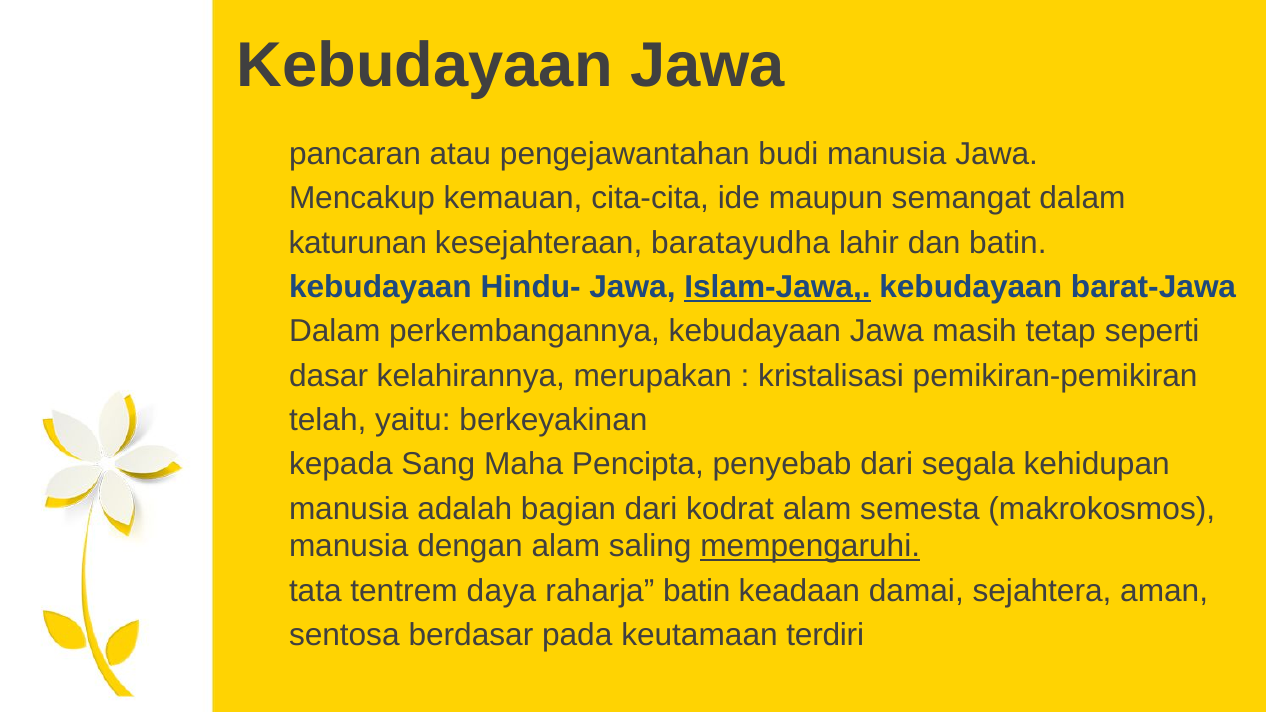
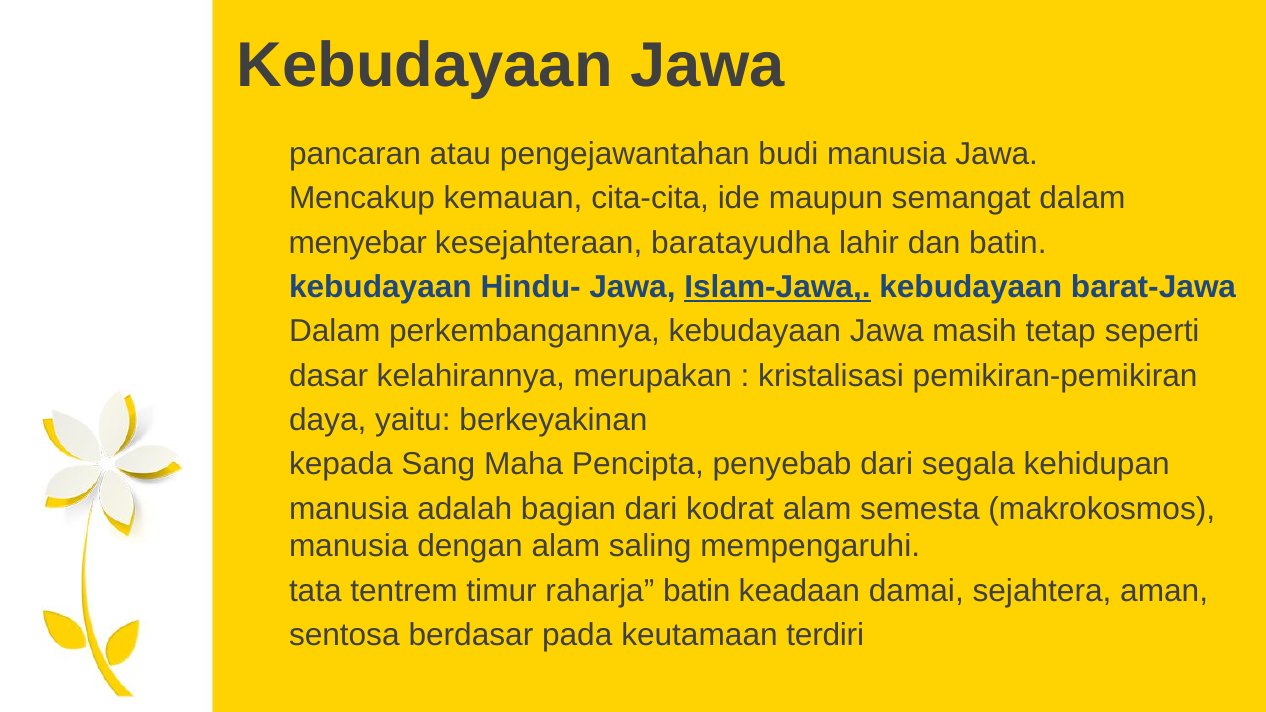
katurunan: katurunan -> menyebar (358, 243)
telah: telah -> daya (328, 420)
mempengaruhi underline: present -> none (810, 547)
daya: daya -> timur (502, 591)
